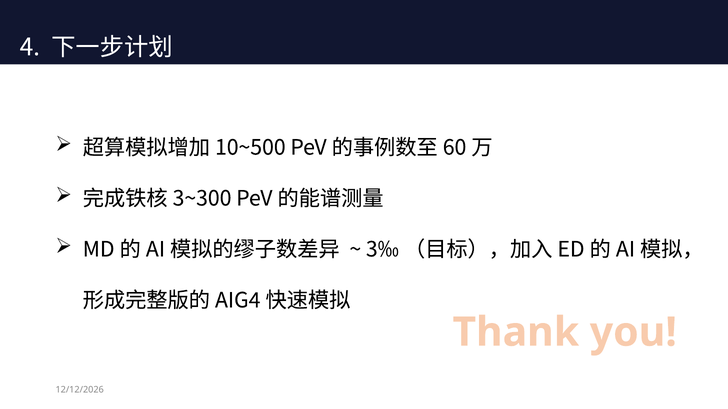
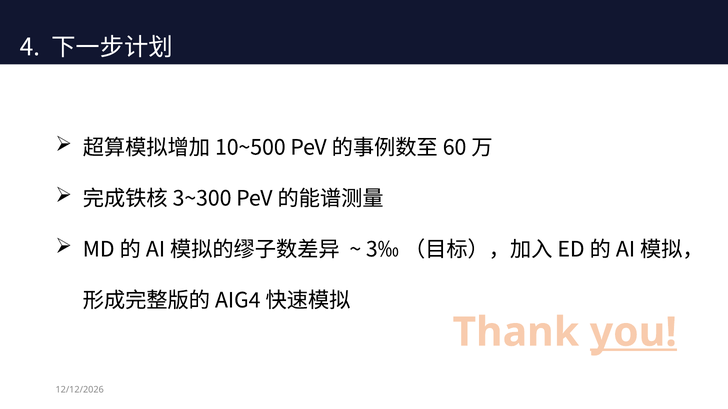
you underline: none -> present (633, 333)
